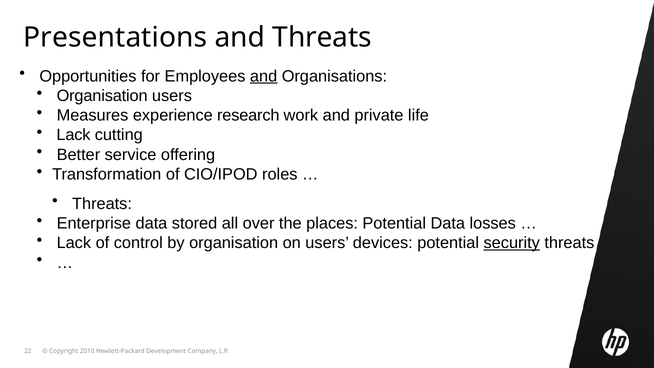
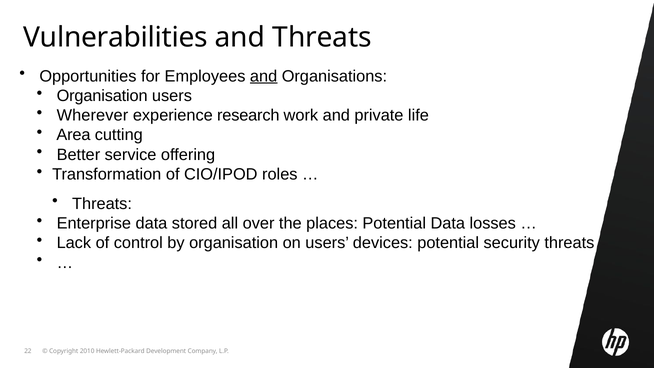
Presentations: Presentations -> Vulnerabilities (115, 37)
Measures: Measures -> Wherever (92, 115)
Lack: Lack -> Area (73, 135)
security underline: present -> none (512, 243)
